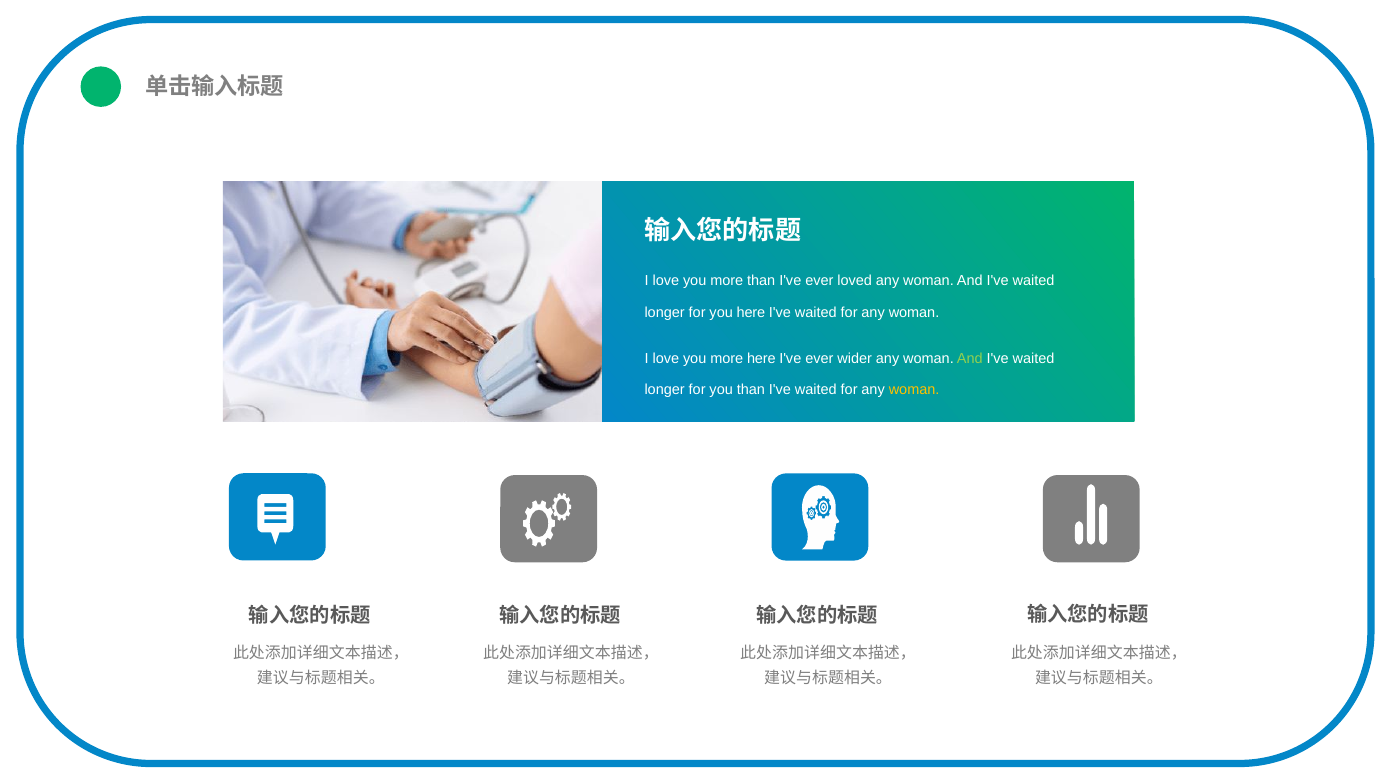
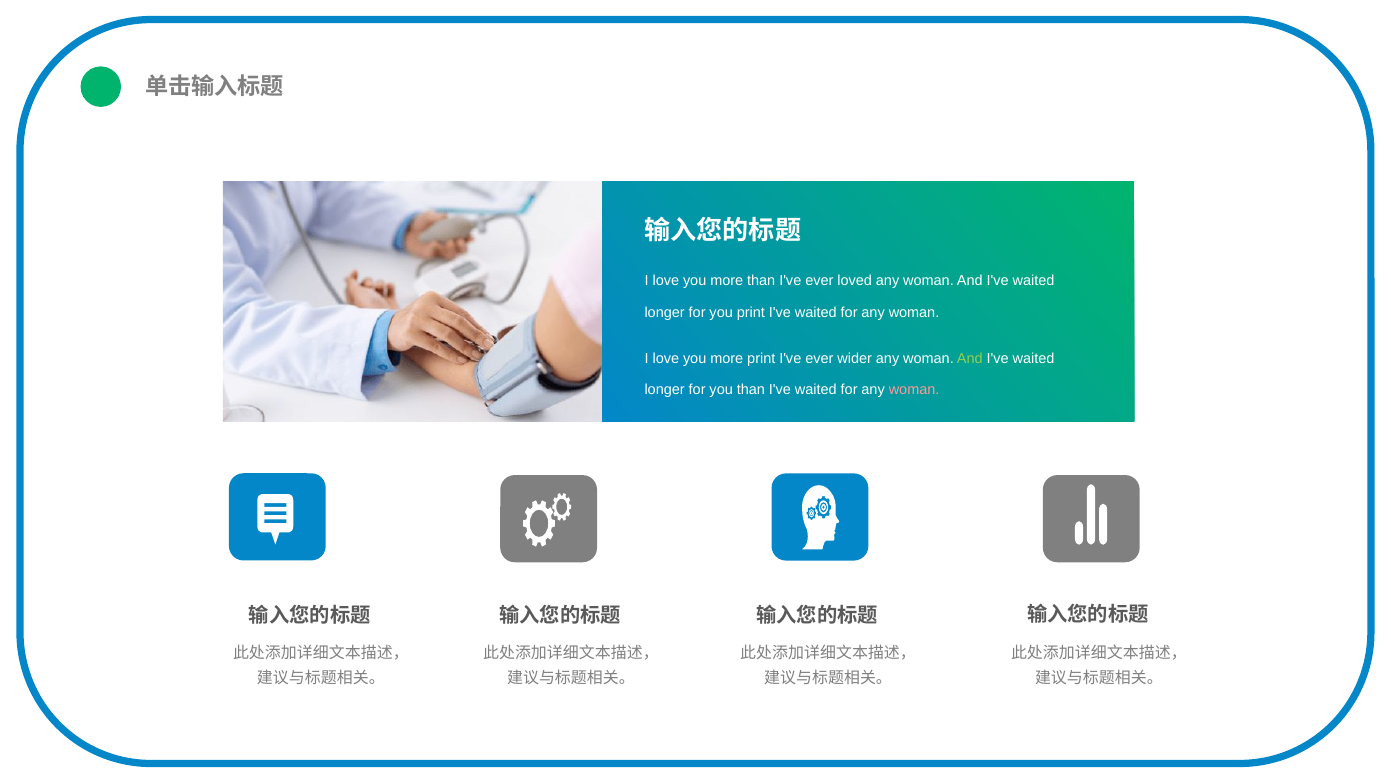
you here: here -> print (751, 312)
more here: here -> print (761, 358)
woman colour: yellow -> pink (914, 389)
